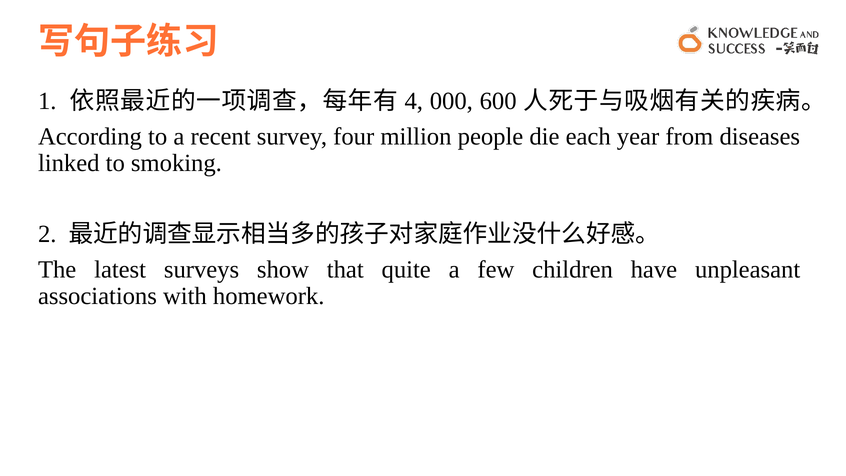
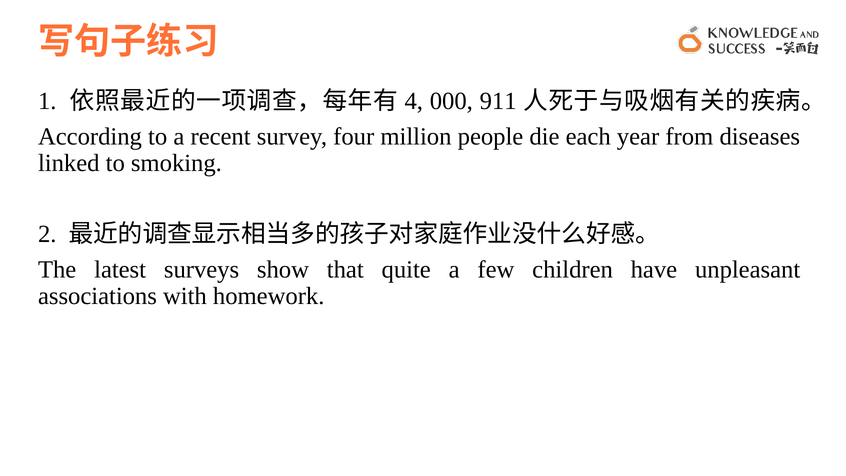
600: 600 -> 911 (498, 101)
